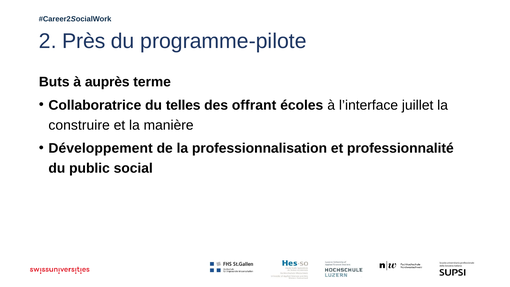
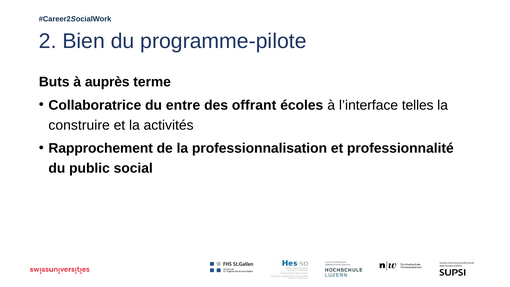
Près: Près -> Bien (84, 41)
telles: telles -> entre (183, 105)
juillet: juillet -> telles (418, 105)
manière: manière -> activités (169, 125)
Développement: Développement -> Rapprochement (101, 148)
